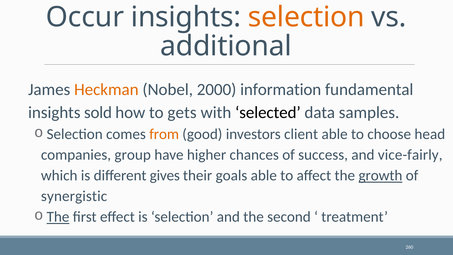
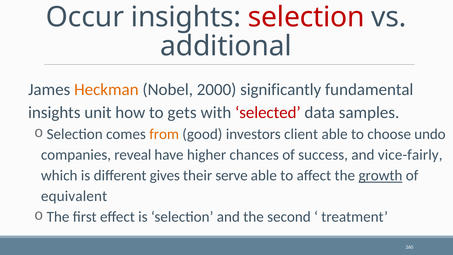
selection colour: orange -> red (306, 17)
information: information -> significantly (281, 89)
sold: sold -> unit (98, 113)
selected colour: black -> red (268, 113)
head: head -> undo (430, 134)
group: group -> reveal (133, 155)
goals: goals -> serve (232, 176)
synergistic: synergistic -> equivalent (74, 196)
The underline: present -> none (58, 217)
